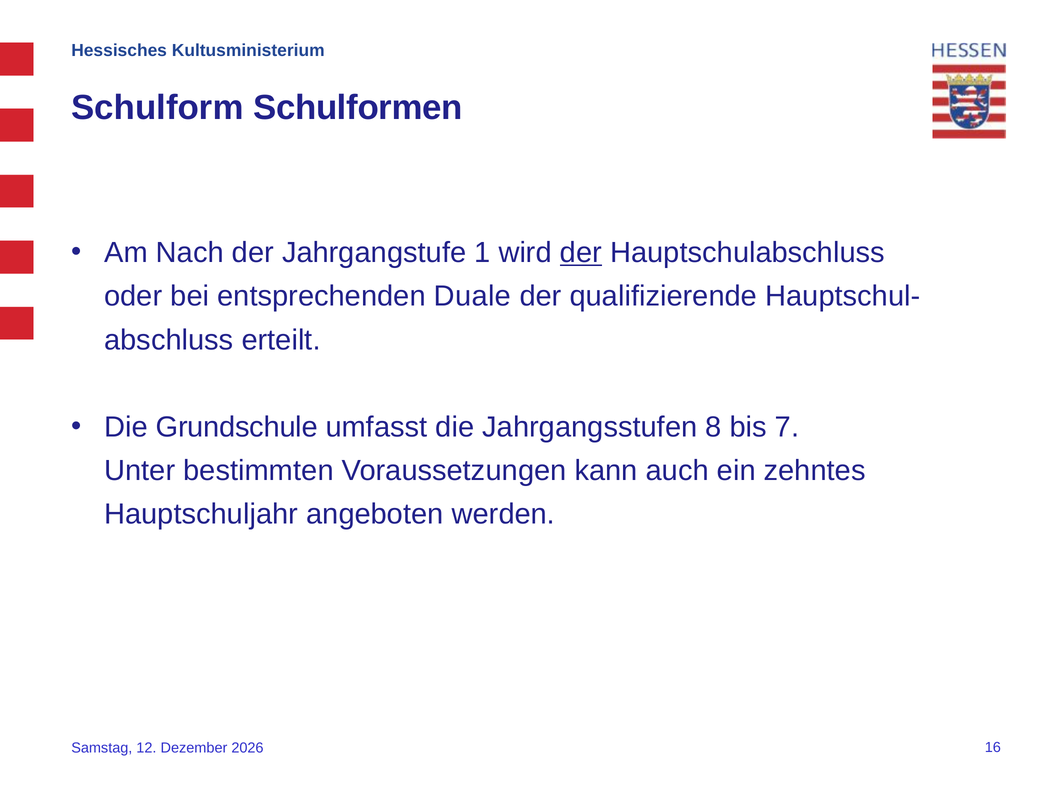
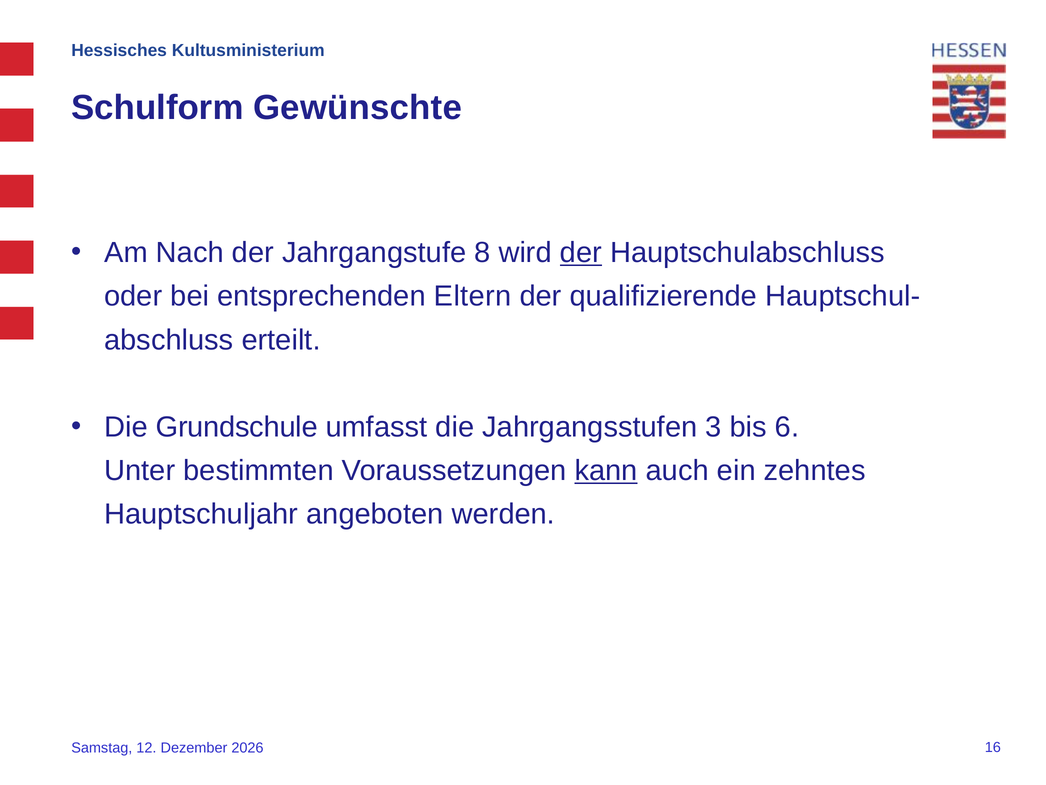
Schulformen: Schulformen -> Gewünschte (358, 108)
1: 1 -> 8 (482, 253)
Duale: Duale -> Eltern (473, 296)
8: 8 -> 3 (714, 427)
7: 7 -> 6 (787, 427)
kann underline: none -> present (606, 470)
